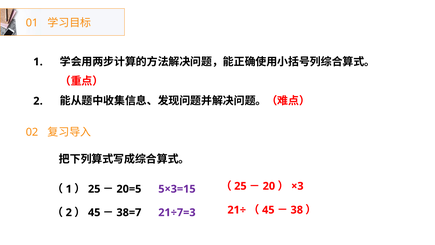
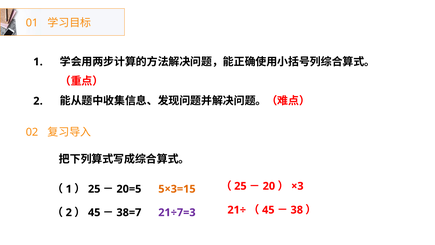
5×3=15 colour: purple -> orange (177, 189)
